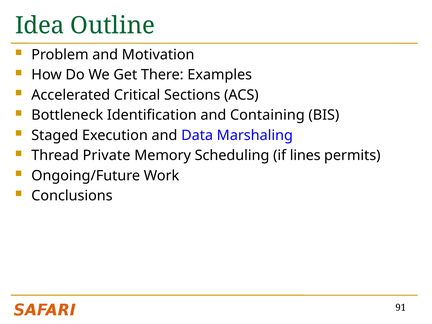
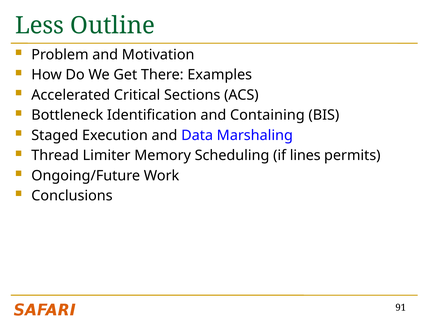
Idea: Idea -> Less (40, 25)
Private: Private -> Limiter (107, 155)
